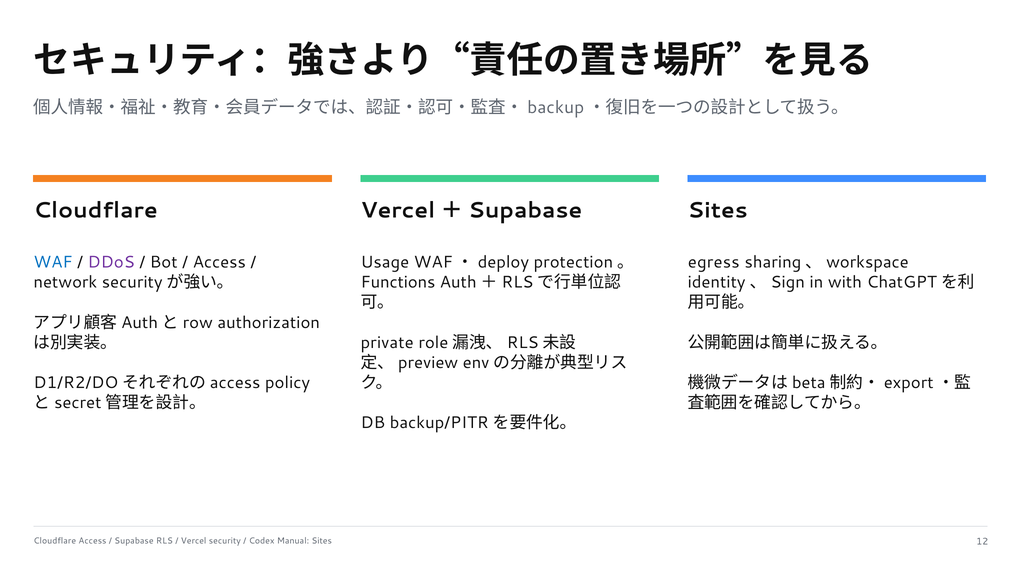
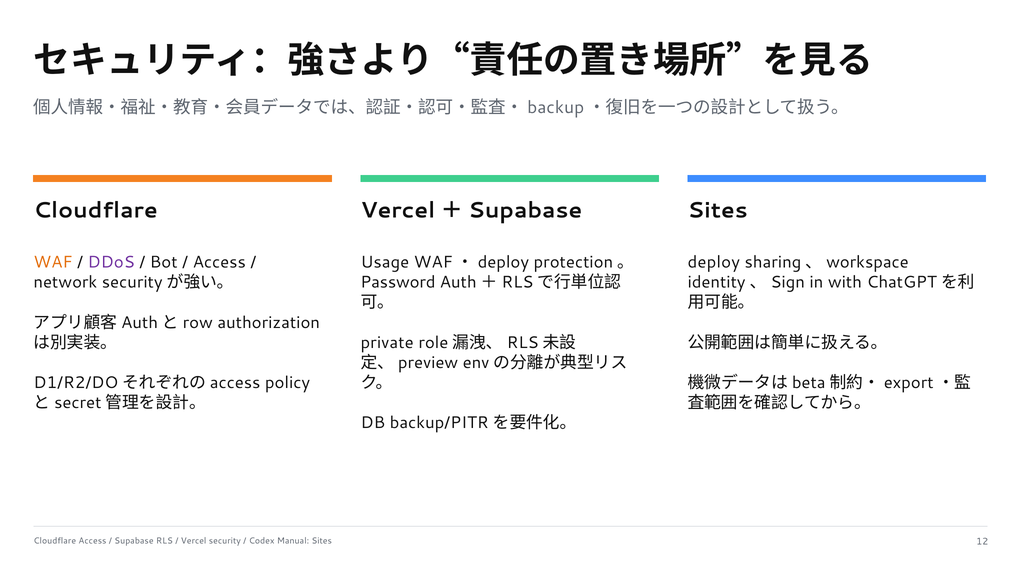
WAF colour: blue -> orange (53, 262)
egress: egress -> deploy (714, 262)
Functions: Functions -> Password (398, 283)
